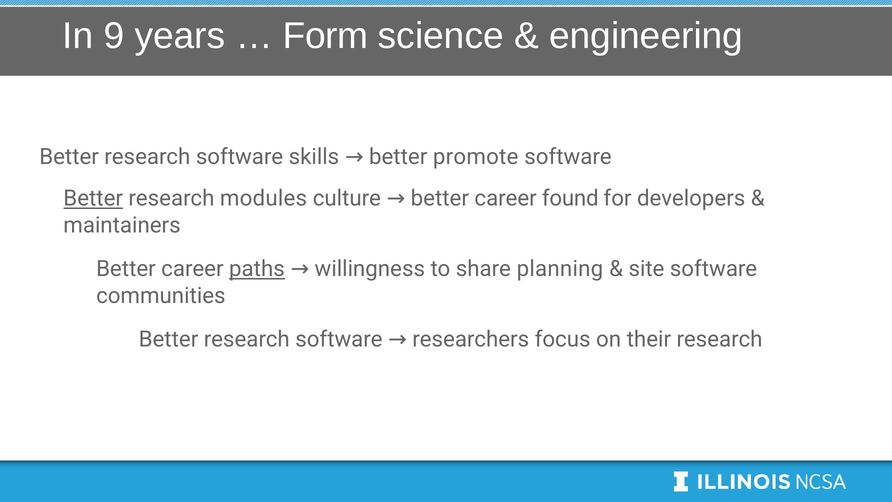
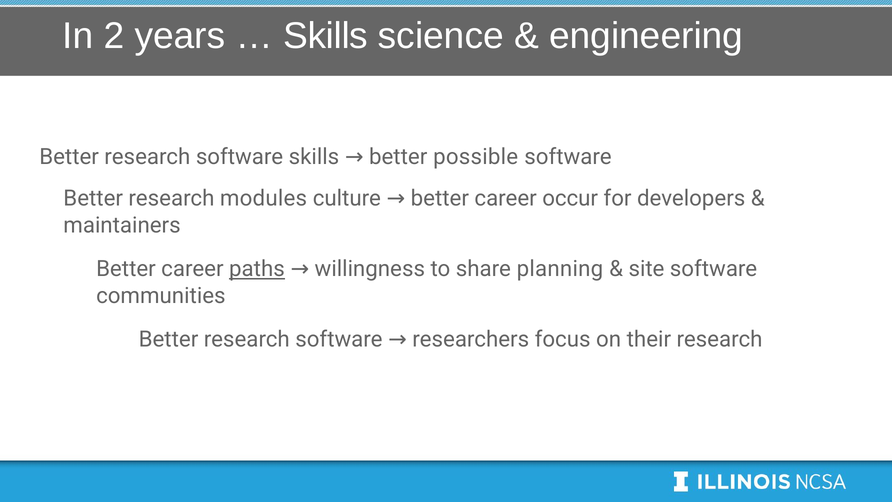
9: 9 -> 2 (114, 36)
Form: Form -> Skills (326, 36)
promote: promote -> possible (476, 157)
Better underline: present -> none (93, 198)
found: found -> occur (570, 198)
